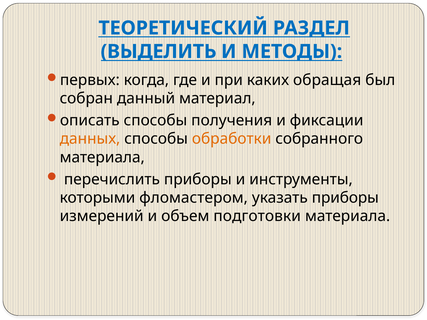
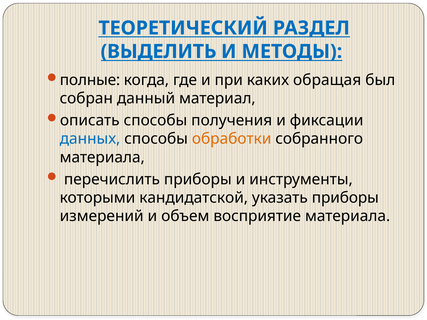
первых: первых -> полные (90, 80)
данных colour: orange -> blue (90, 139)
фломастером: фломастером -> кандидатской (194, 198)
подготовки: подготовки -> восприятие (257, 216)
